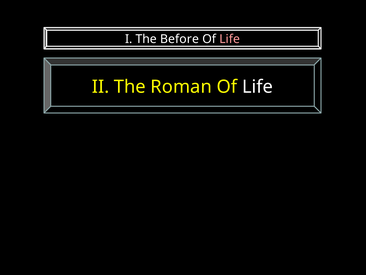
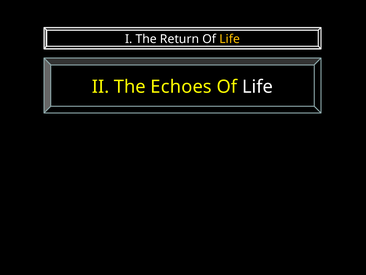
Before: Before -> Return (180, 39)
Life colour: pink -> yellow (230, 39)
Roman: Roman -> Echoes (181, 87)
